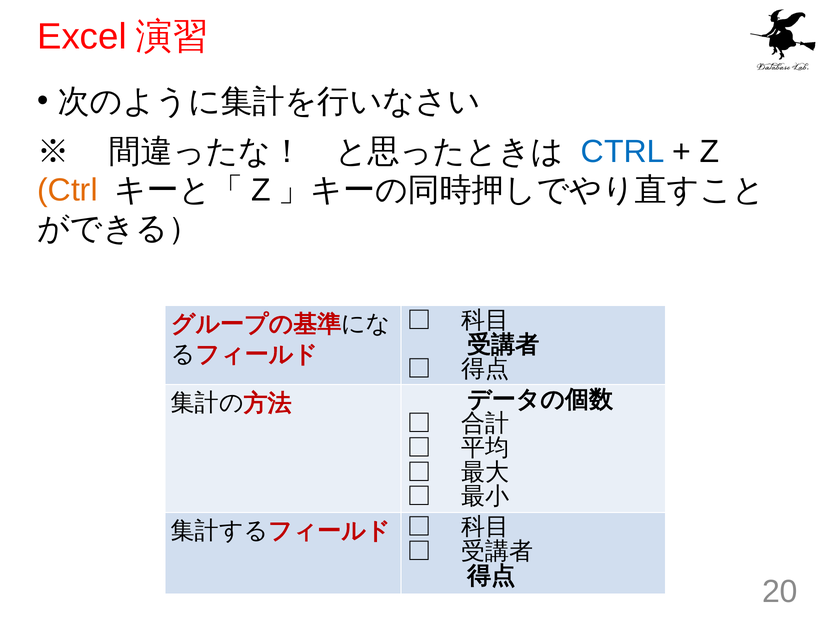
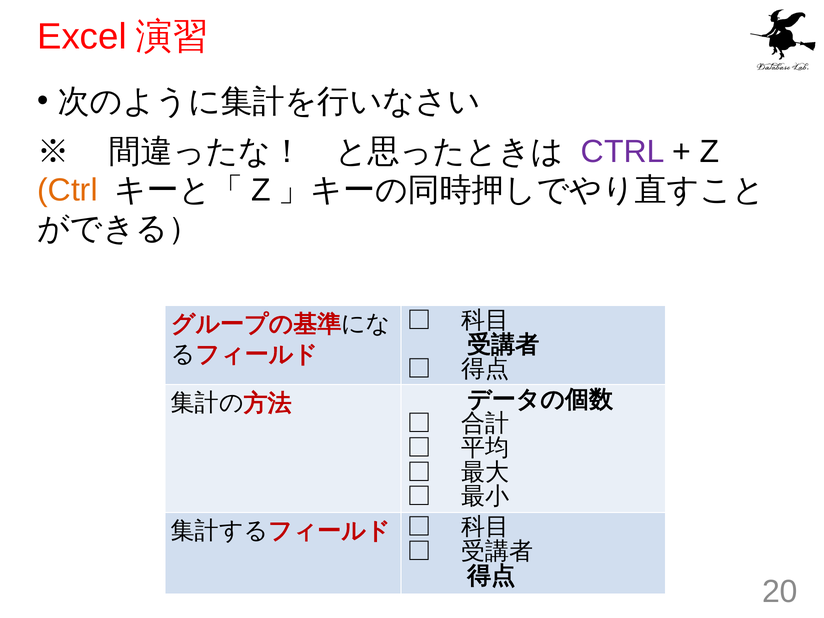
CTRL colour: blue -> purple (623, 152)
